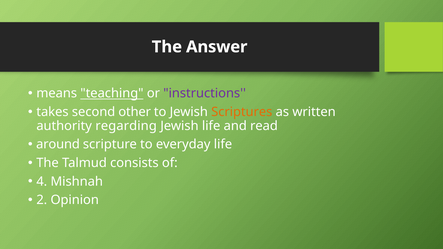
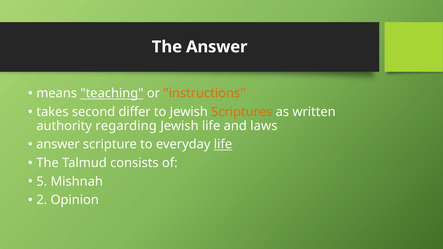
instructions colour: purple -> orange (205, 93)
other: other -> differ (135, 112)
read: read -> laws (264, 126)
around: around -> answer (58, 144)
life underline: none -> present (223, 144)
4: 4 -> 5 (42, 182)
